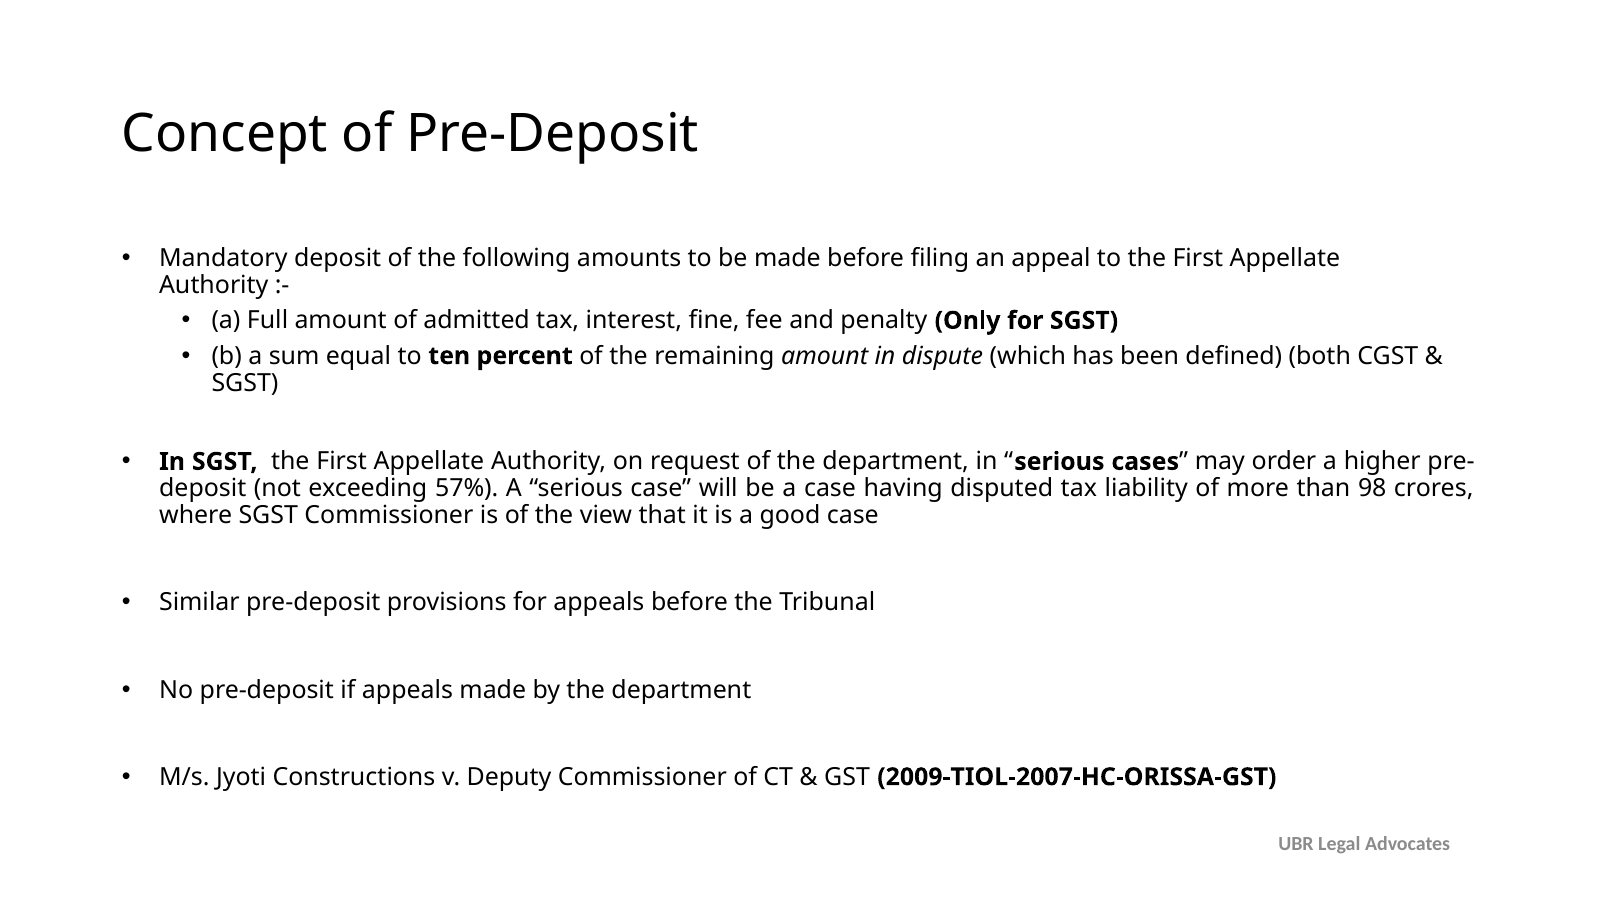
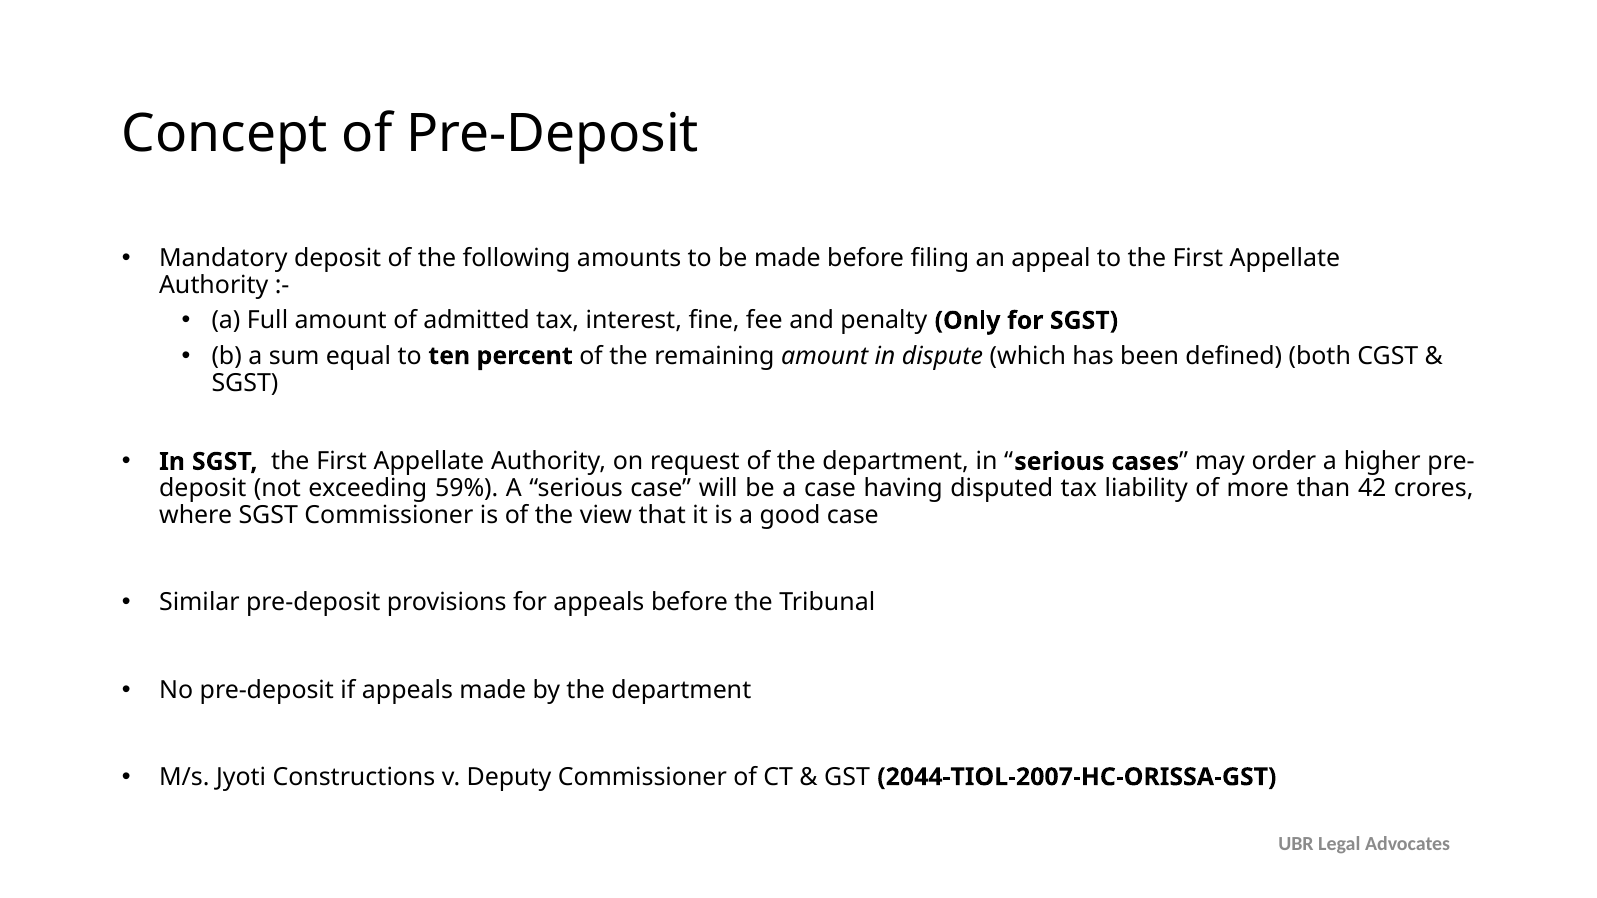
57%: 57% -> 59% (467, 489)
98: 98 -> 42 (1372, 489)
2009-TIOL-2007-HC-ORISSA-GST: 2009-TIOL-2007-HC-ORISSA-GST -> 2044-TIOL-2007-HC-ORISSA-GST (1077, 777)
